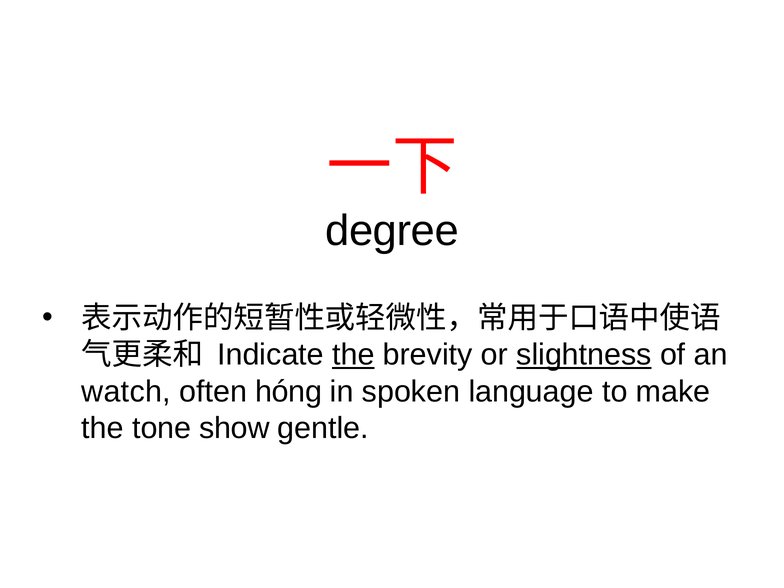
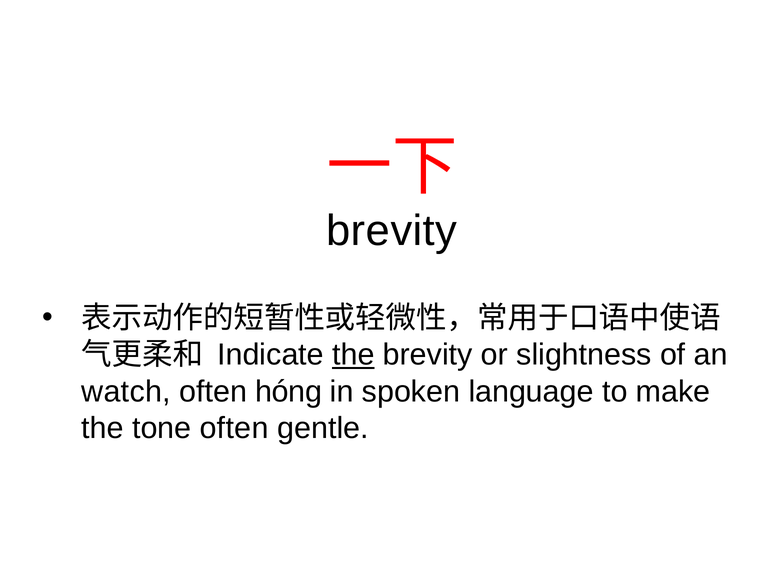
degree: degree -> brevity (392, 231)
slightness underline: present -> none (584, 355)
tone show: show -> often (234, 428)
